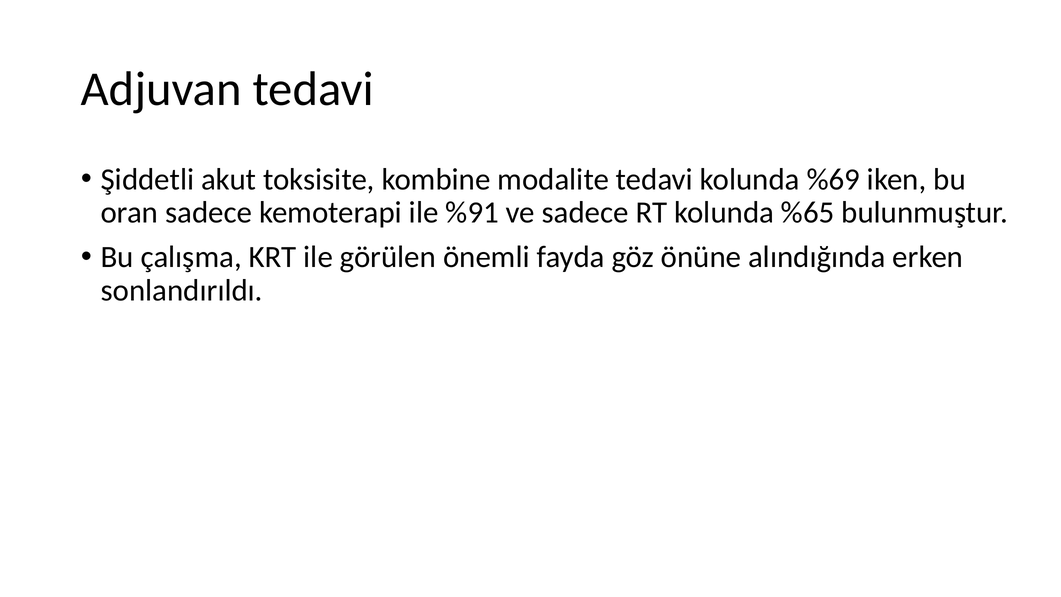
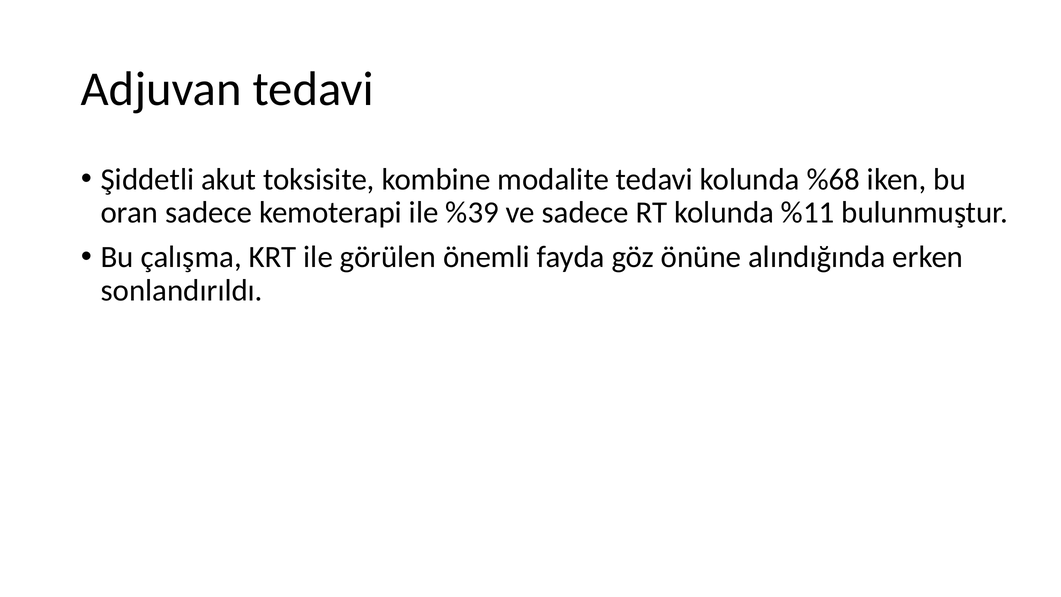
%69: %69 -> %68 (833, 179)
%91: %91 -> %39 (472, 213)
%65: %65 -> %11 (808, 213)
